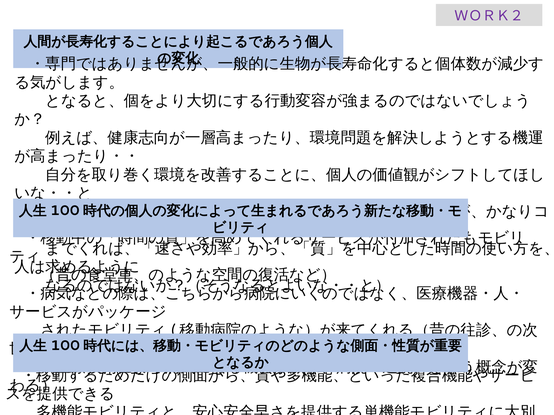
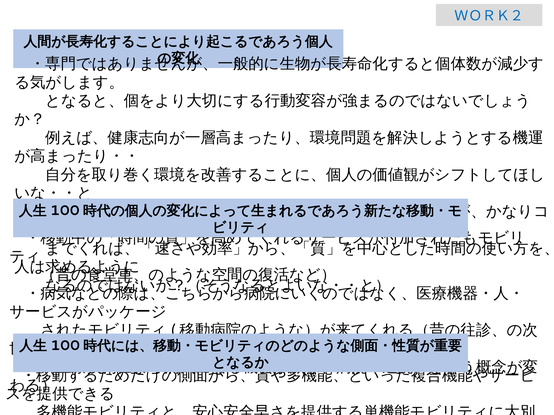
ＷＯＲＫ２ colour: purple -> blue (489, 16)
